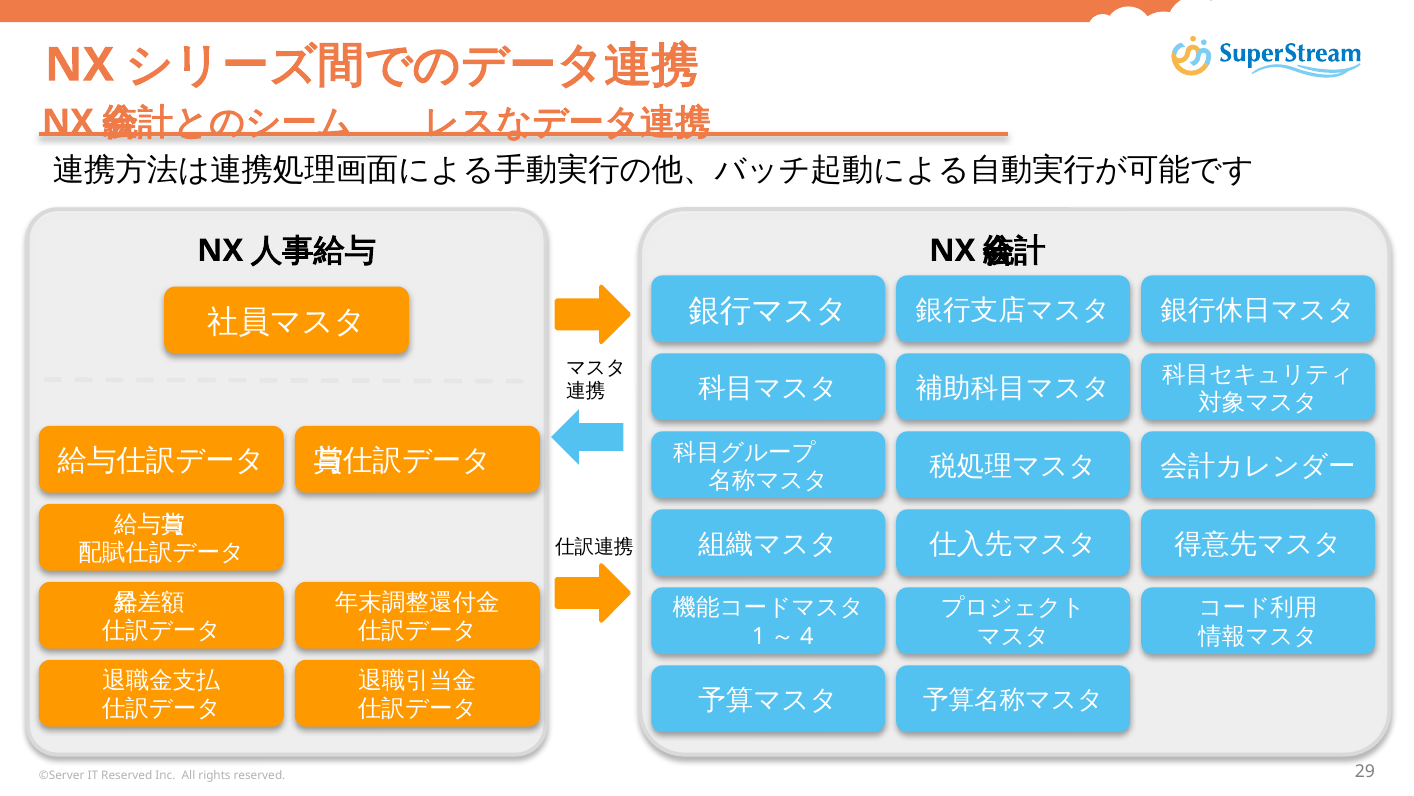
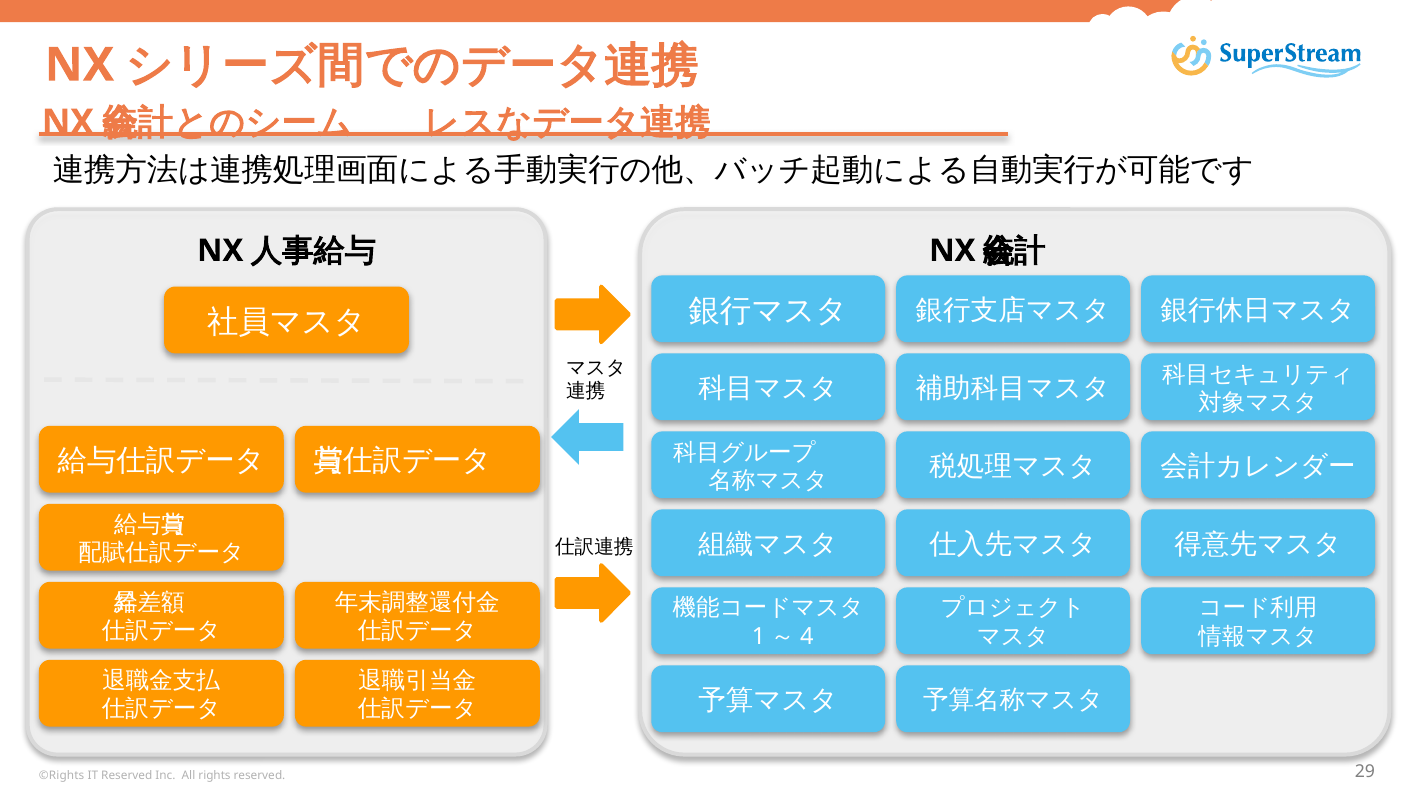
©Server: ©Server -> ©Rights (62, 775)
